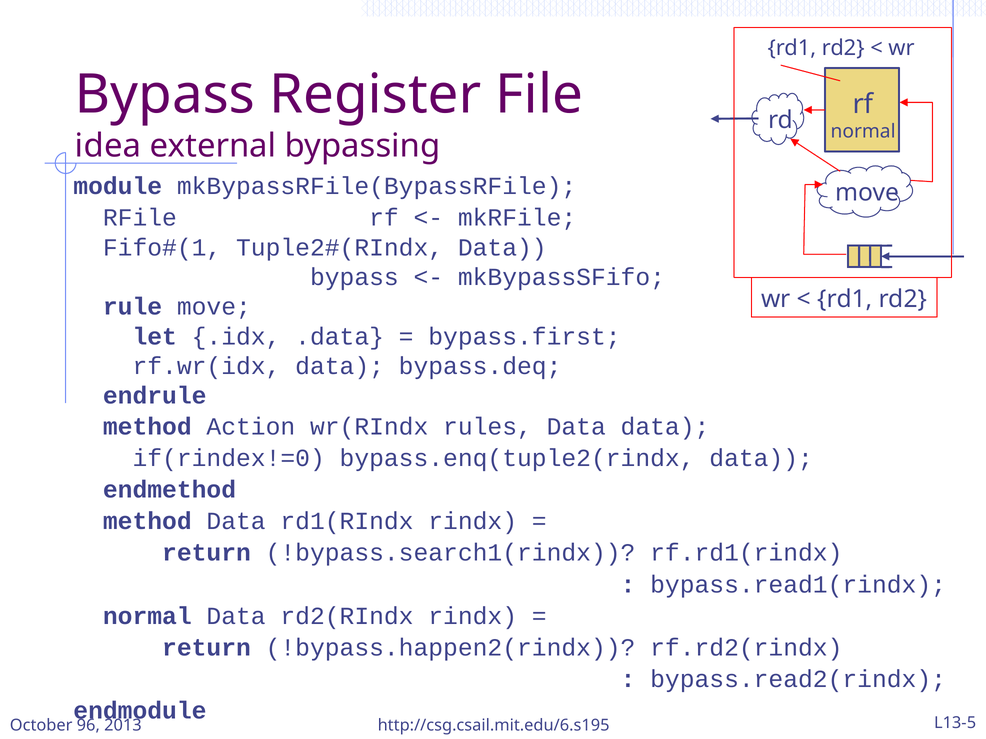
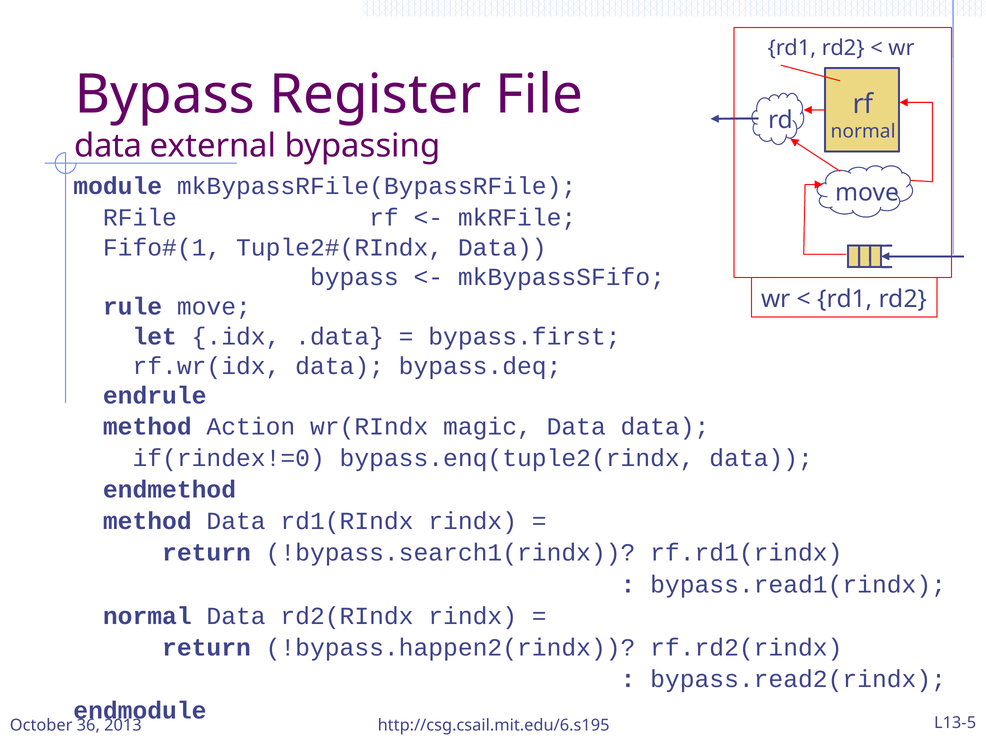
idea: idea -> data (108, 146)
rules: rules -> magic (487, 427)
96: 96 -> 36 (88, 726)
